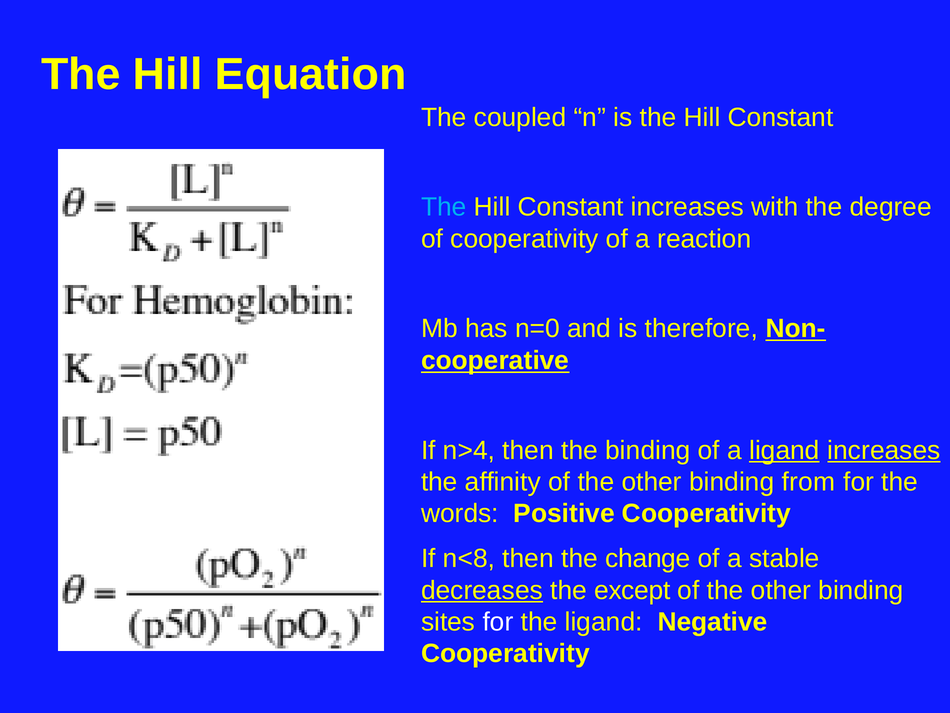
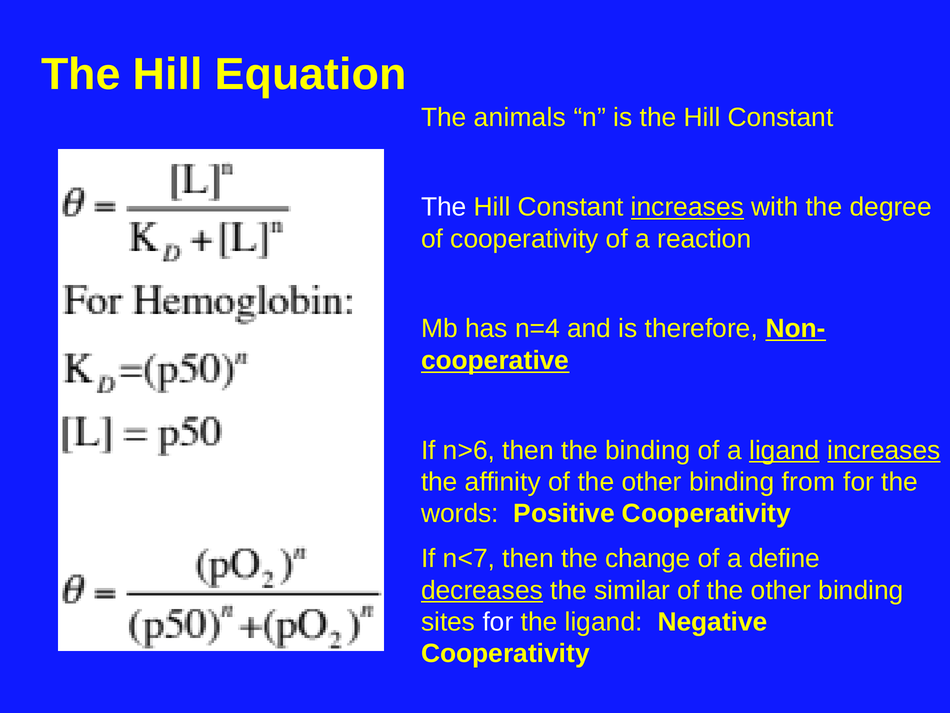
coupled: coupled -> animals (520, 117)
The colour: light blue -> white (444, 207)
increases underline: none -> present (687, 207)
n=0: n=0 -> n=4 (537, 329)
n>4: n>4 -> n>6 (469, 450)
n<8: n<8 -> n<7 (469, 558)
stable: stable -> define (785, 558)
except: except -> similar (632, 590)
